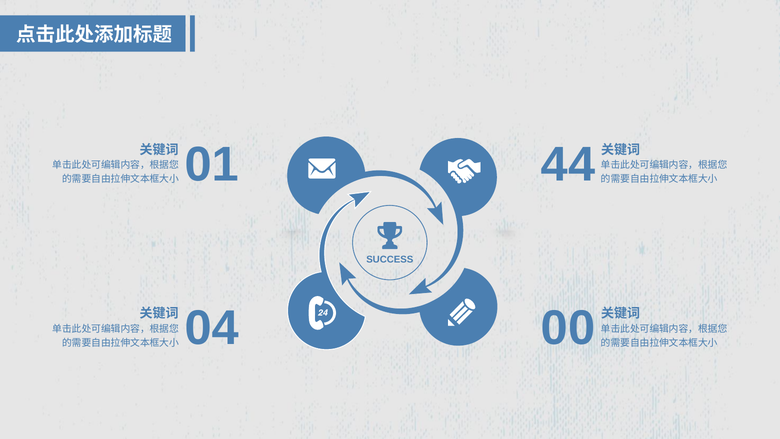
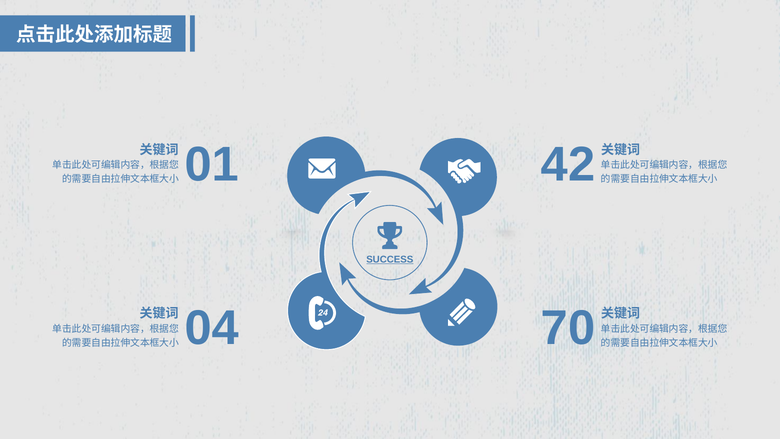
44: 44 -> 42 (568, 164)
SUCCESS underline: none -> present (390, 259)
00: 00 -> 70 (568, 328)
